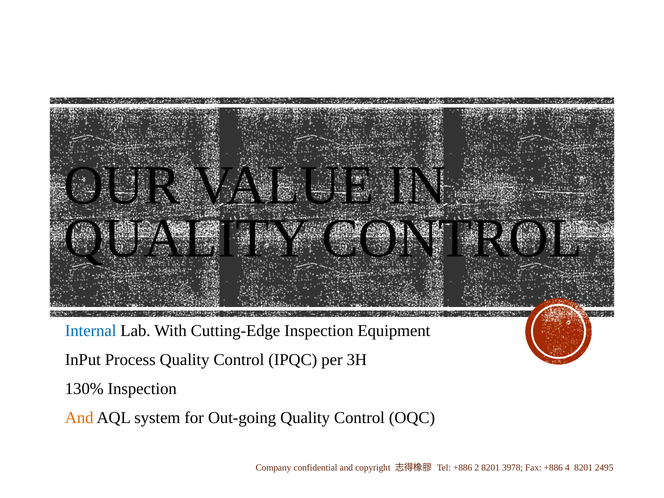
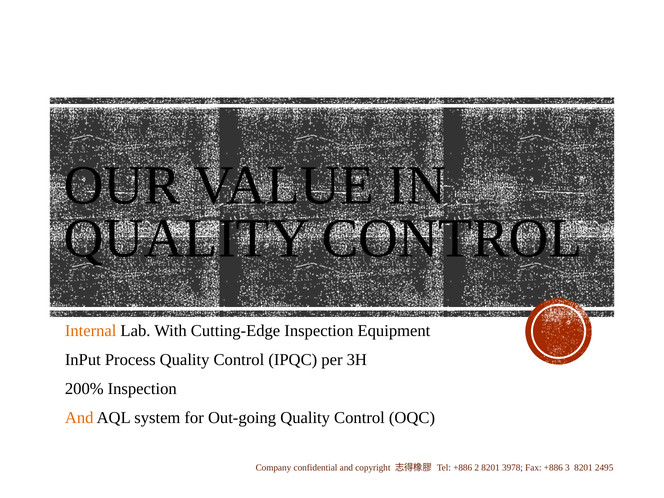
Internal colour: blue -> orange (91, 331)
130%: 130% -> 200% (84, 389)
4: 4 -> 3 (567, 468)
